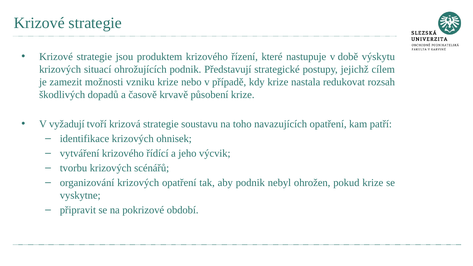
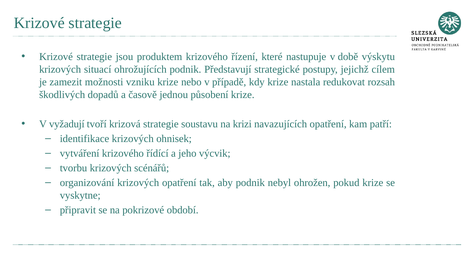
krvavě: krvavě -> jednou (174, 95)
toho: toho -> krizi (242, 124)
